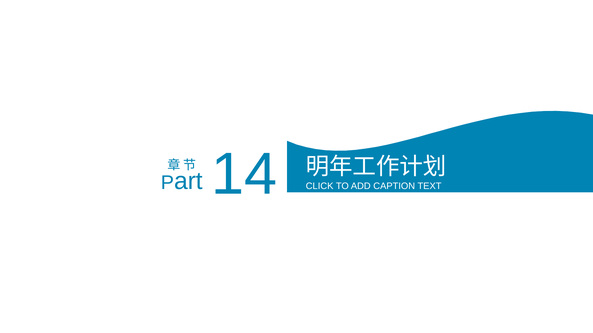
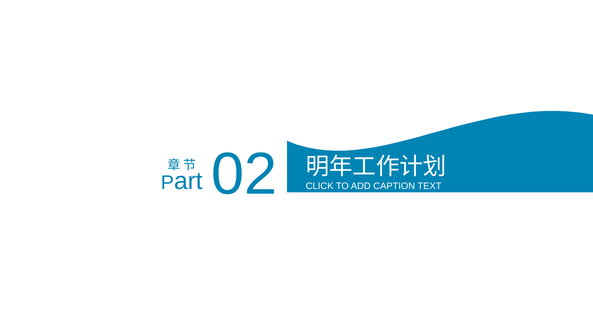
14: 14 -> 02 (244, 175)
